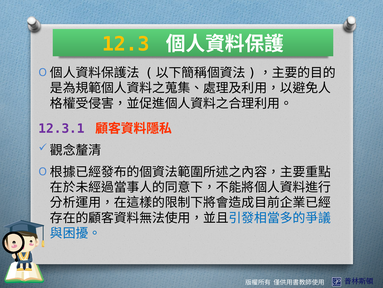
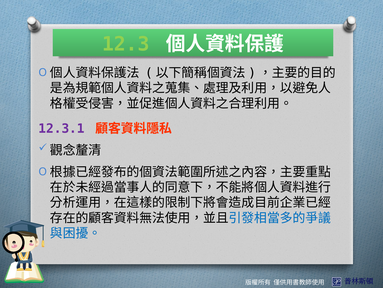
12.3 colour: yellow -> light green (126, 44)
